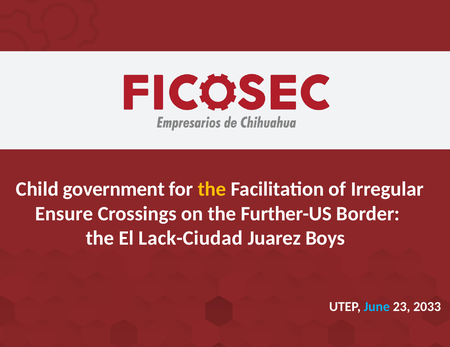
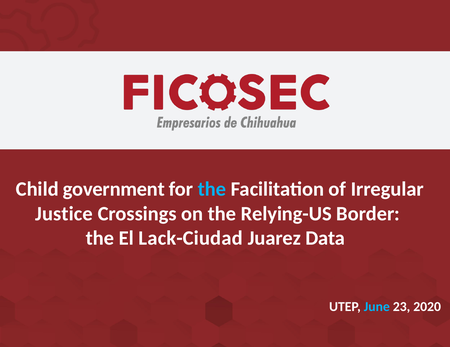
the colour: yellow -> light blue (212, 190)
Ensure: Ensure -> Justice (64, 214)
Further-US: Further-US -> Relying-US (286, 214)
Boys: Boys -> Data (325, 239)
2033: 2033 -> 2020 (427, 307)
